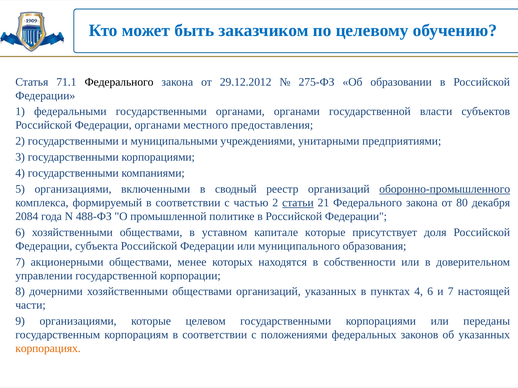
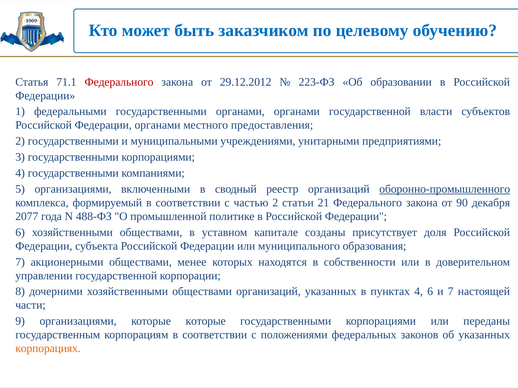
Федерального colour: black -> red (119, 82)
275-ФЗ: 275-ФЗ -> 223-ФЗ (317, 82)
статьи underline: present -> none (298, 203)
80: 80 -> 90 (462, 203)
2084: 2084 -> 2077 (27, 217)
капитале которые: которые -> созданы (325, 233)
которые целевом: целевом -> которые (206, 322)
